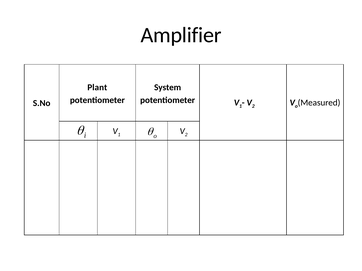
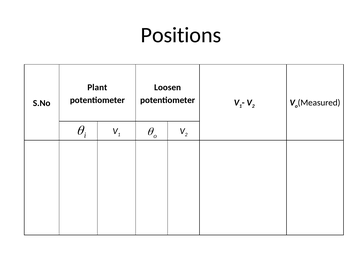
Amplifier: Amplifier -> Positions (181, 35)
System: System -> Loosen (168, 88)
